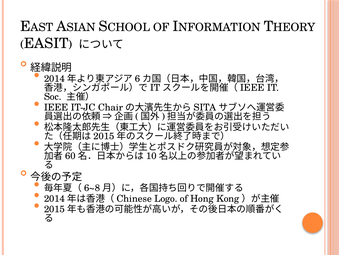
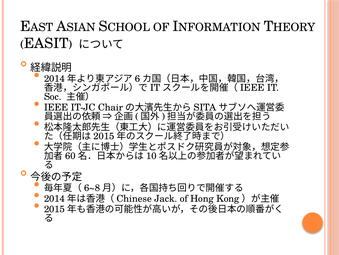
Logo: Logo -> Jack (166, 198)
